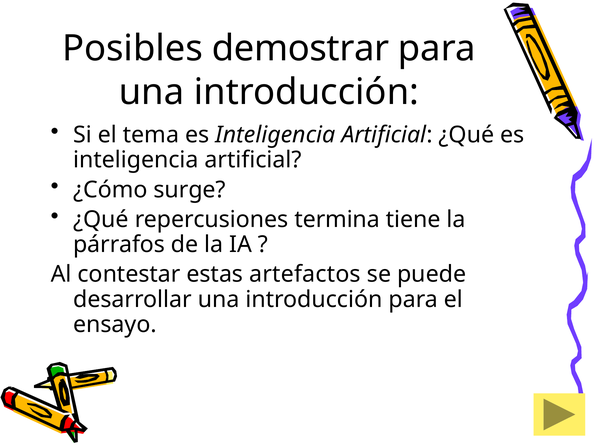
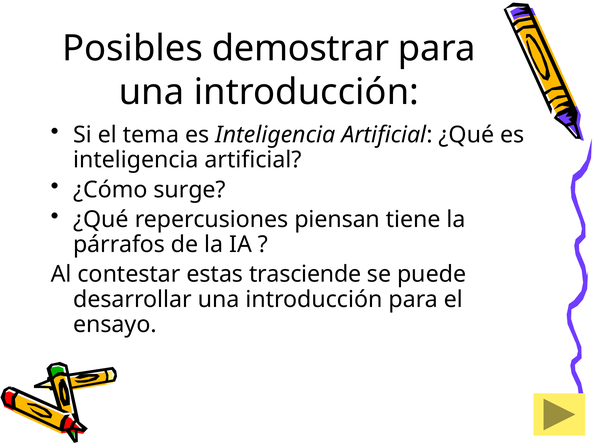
termina: termina -> piensan (337, 219)
artefactos: artefactos -> trasciende (305, 274)
